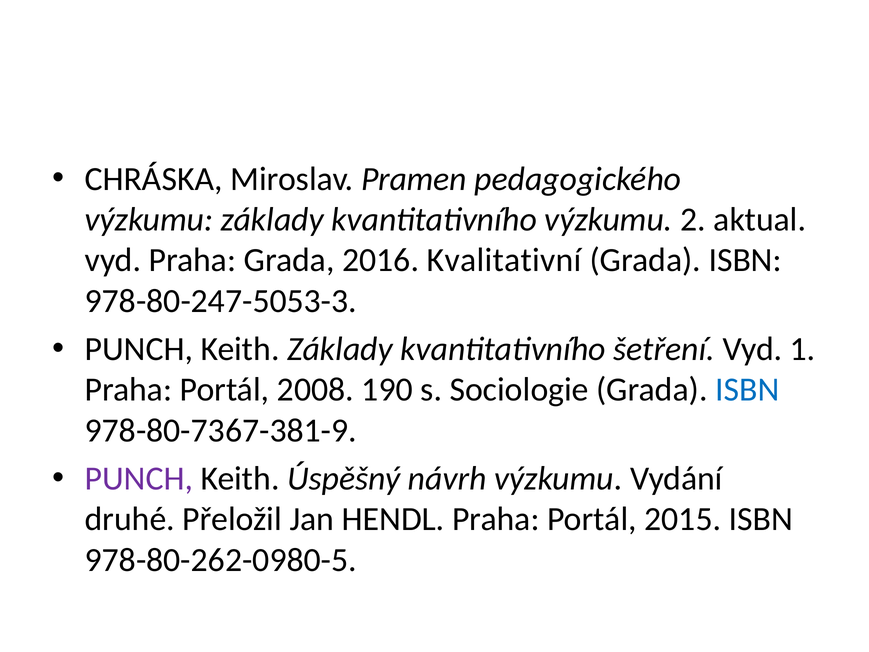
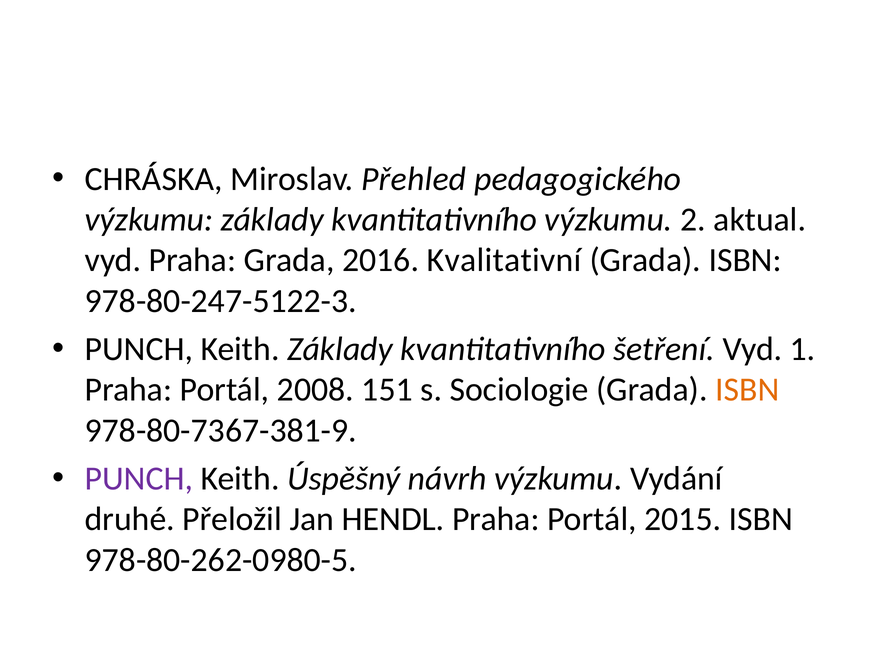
Pramen: Pramen -> Přehled (414, 179)
978-80-247-5053-3: 978-80-247-5053-3 -> 978-80-247-5122-3 (221, 301)
190: 190 -> 151 (387, 390)
ISBN colour: blue -> orange (747, 390)
